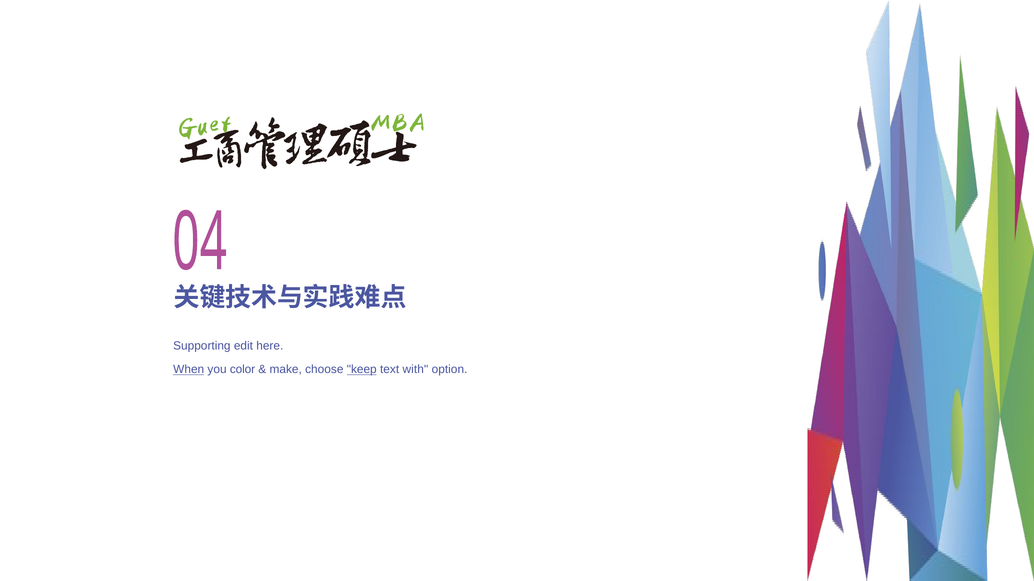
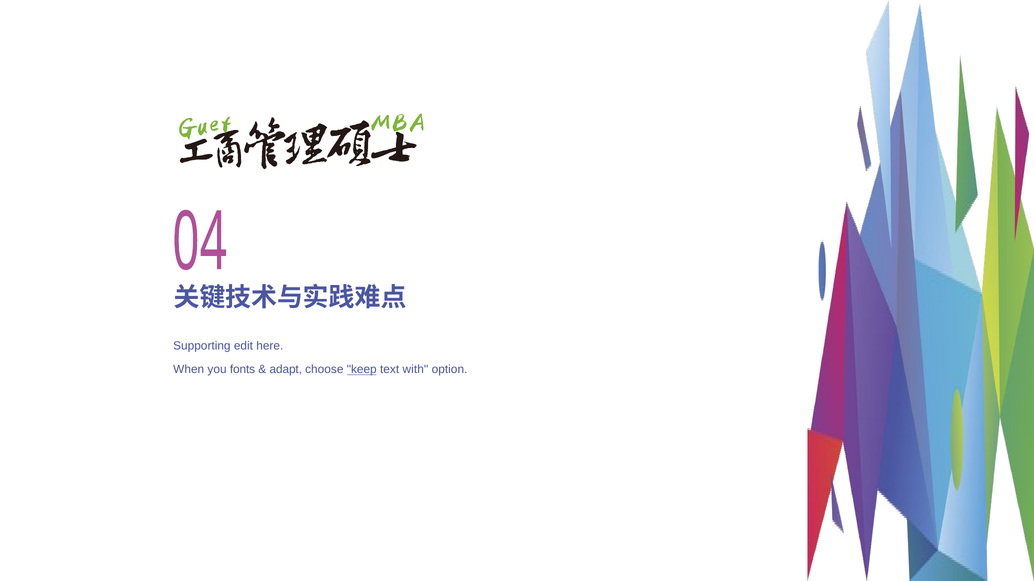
When underline: present -> none (189, 370)
color: color -> fonts (243, 370)
make: make -> adapt (286, 370)
